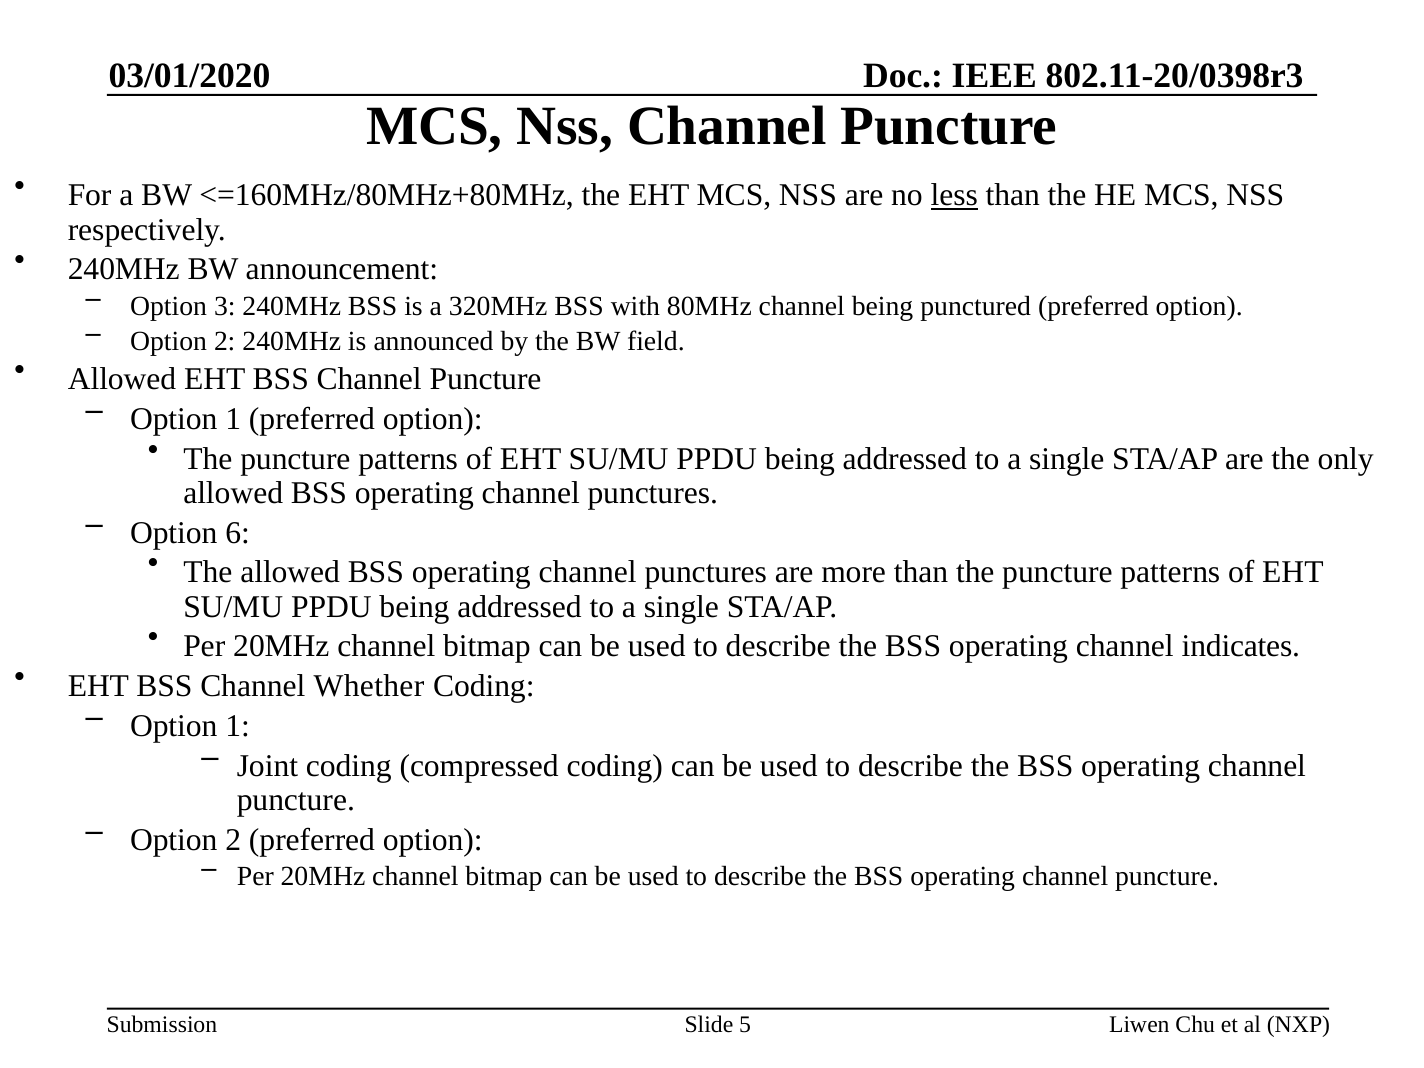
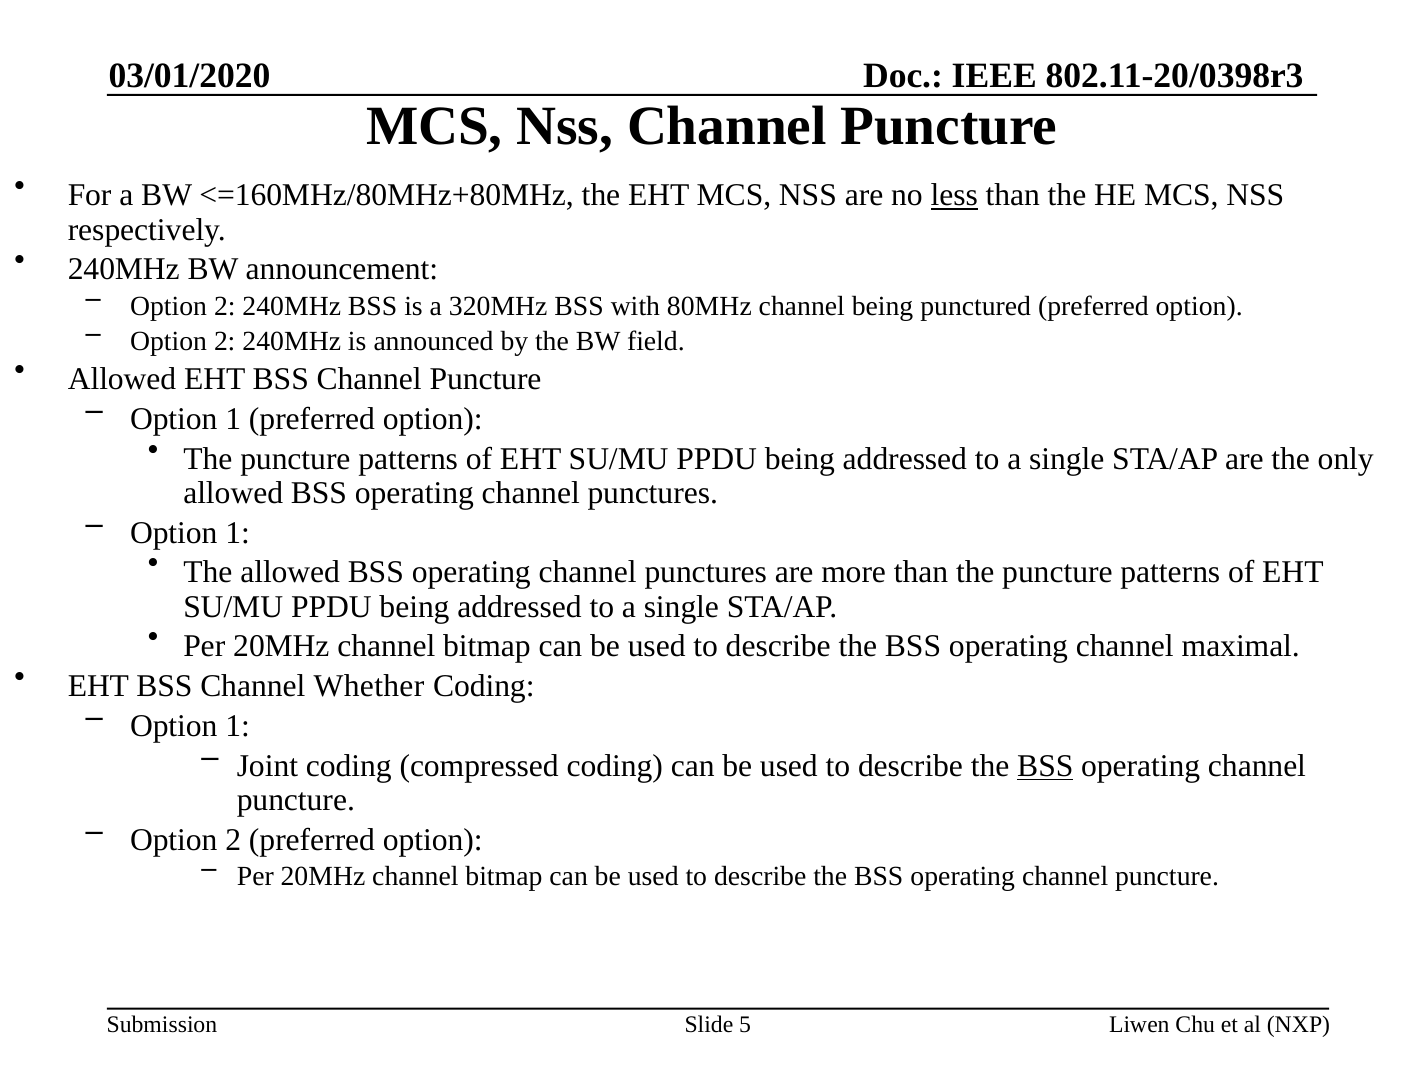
3: 3 -> 2 (225, 306)
6: 6 -> 1 (238, 533)
indicates: indicates -> maximal (1241, 646)
BSS underline: none -> present (1045, 766)
